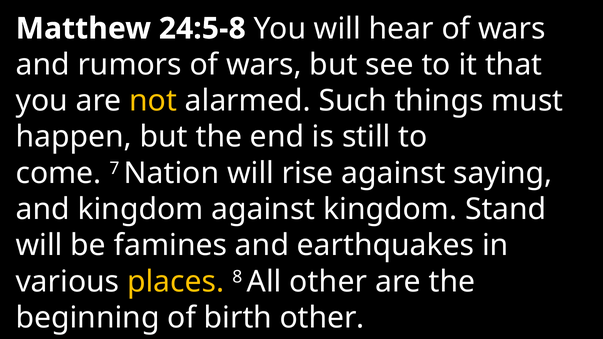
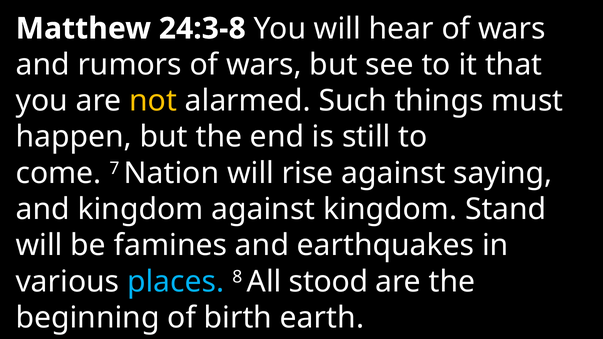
24:5-8: 24:5-8 -> 24:3-8 (202, 29)
places colour: yellow -> light blue (176, 282)
All other: other -> stood (329, 282)
birth other: other -> earth (322, 318)
